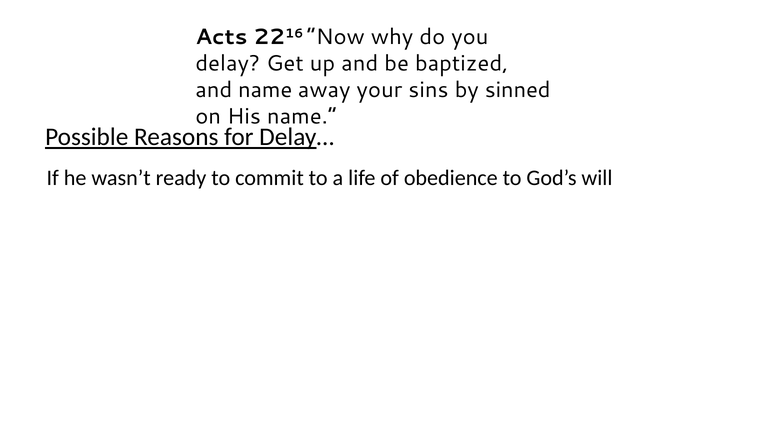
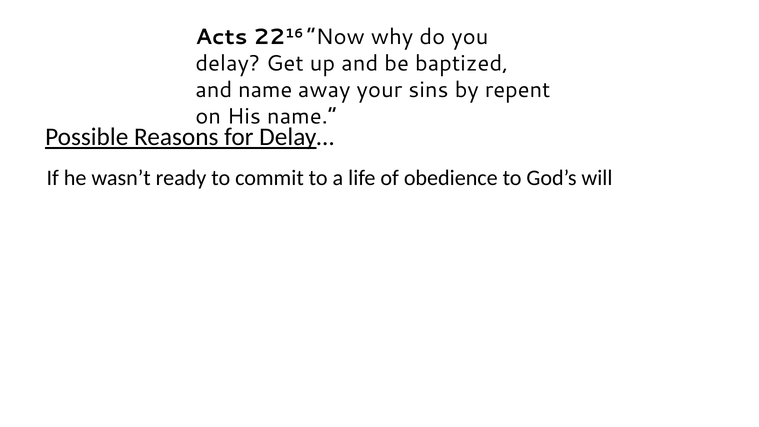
sinned: sinned -> repent (518, 90)
